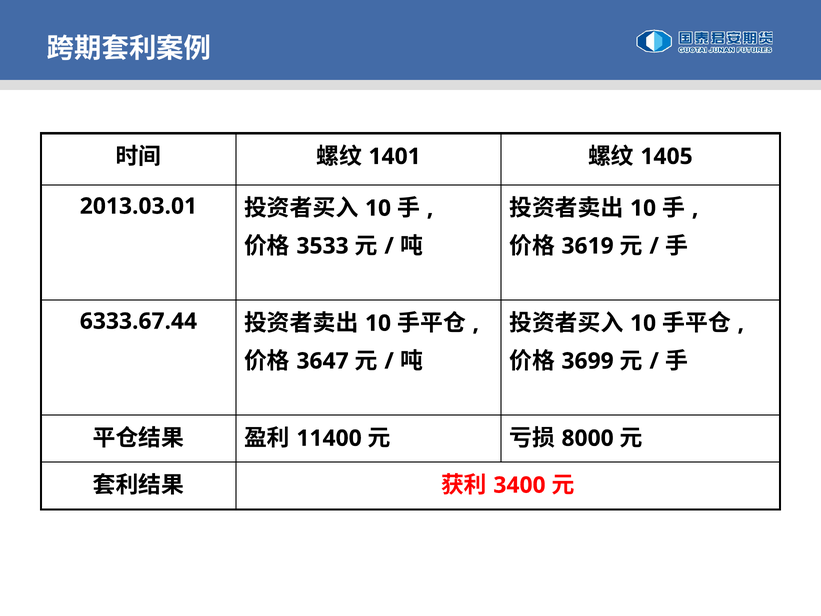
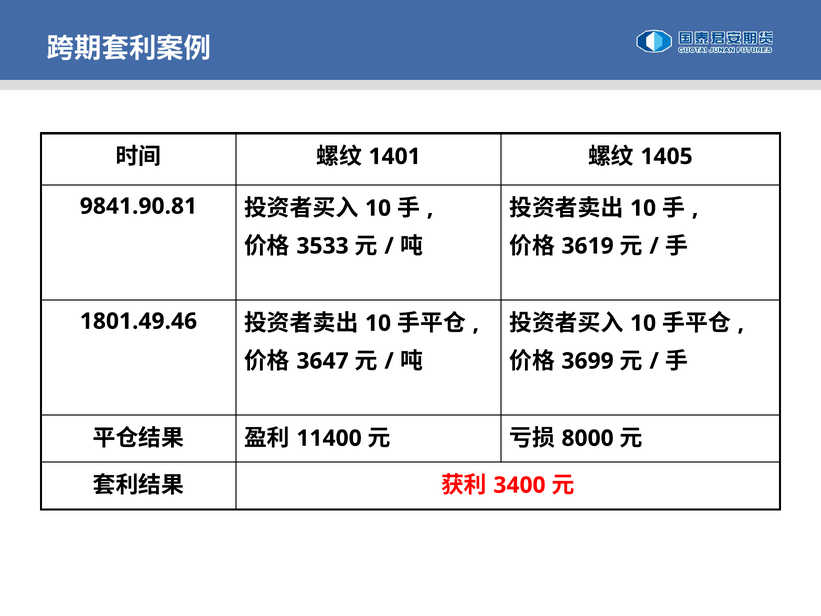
2013.03.01: 2013.03.01 -> 9841.90.81 (138, 206)
6333.67.44: 6333.67.44 -> 1801.49.46 (138, 321)
